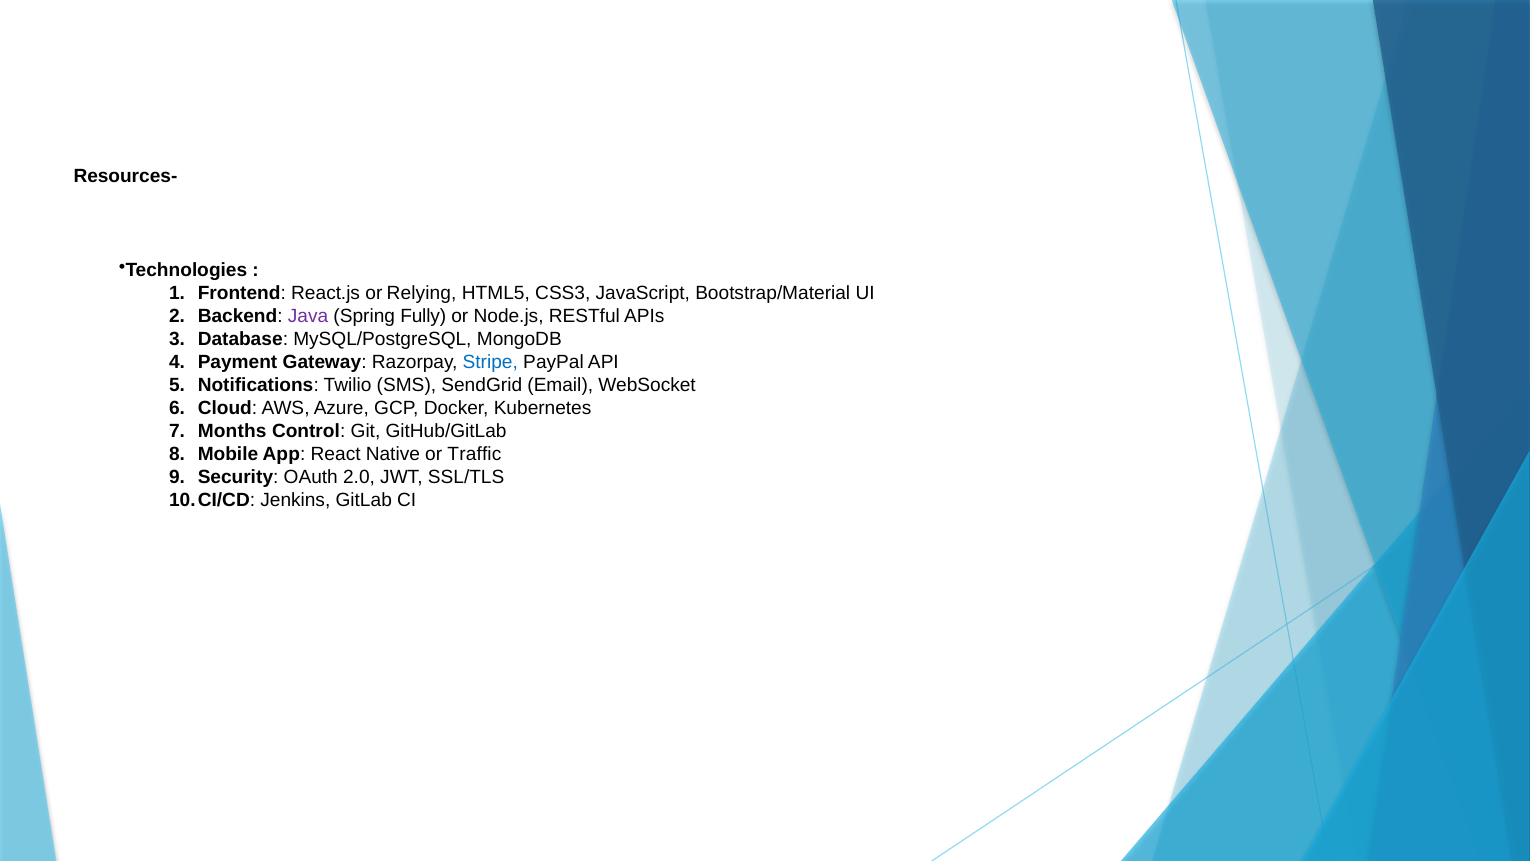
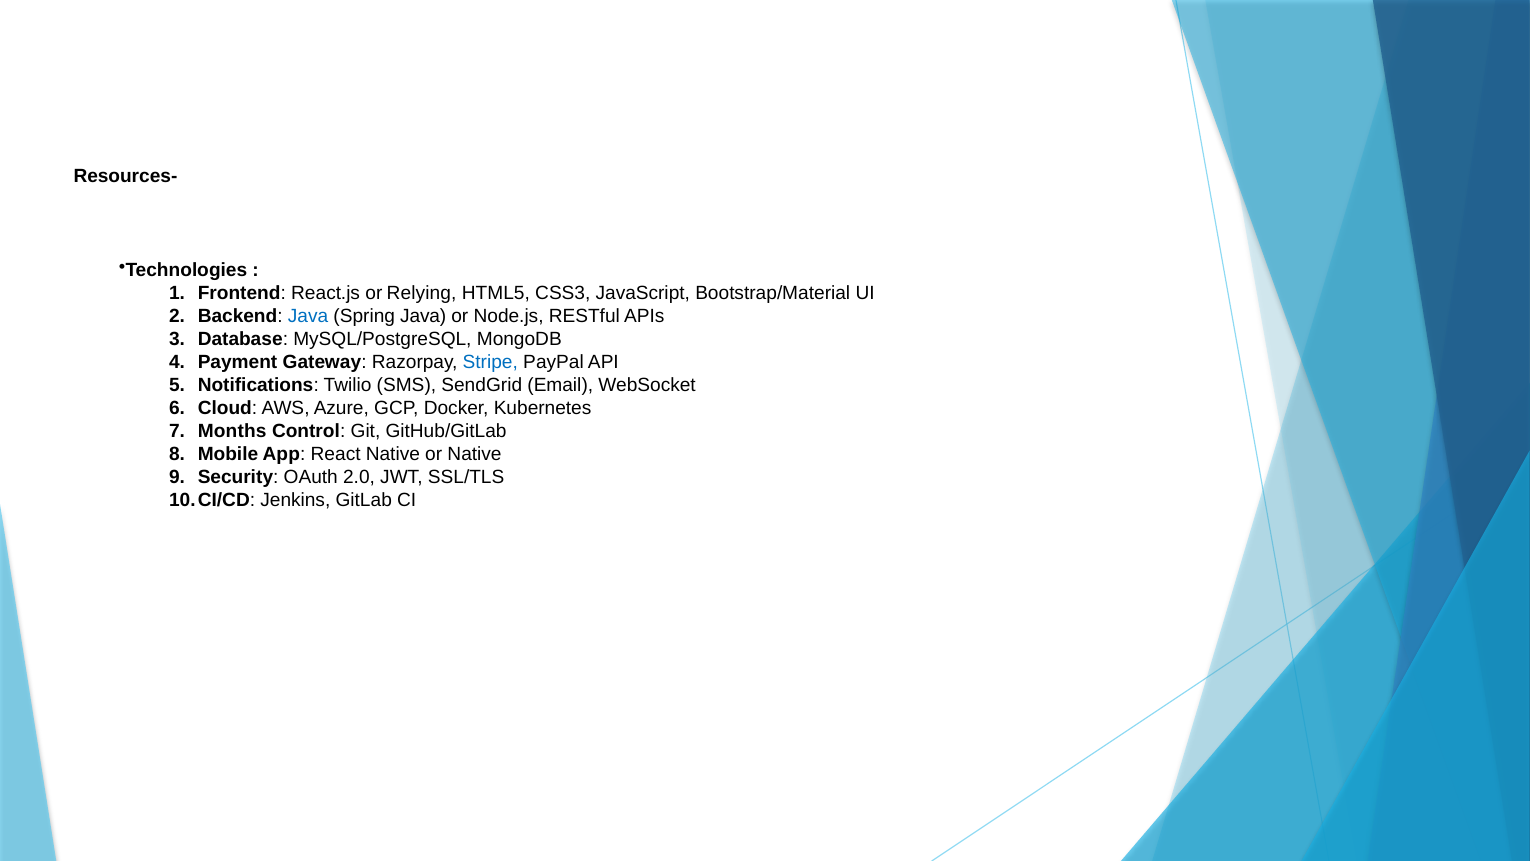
Java colour: purple -> blue (308, 316)
Spring Fully: Fully -> Java (423, 316)
or Traffic: Traffic -> Native (475, 454)
